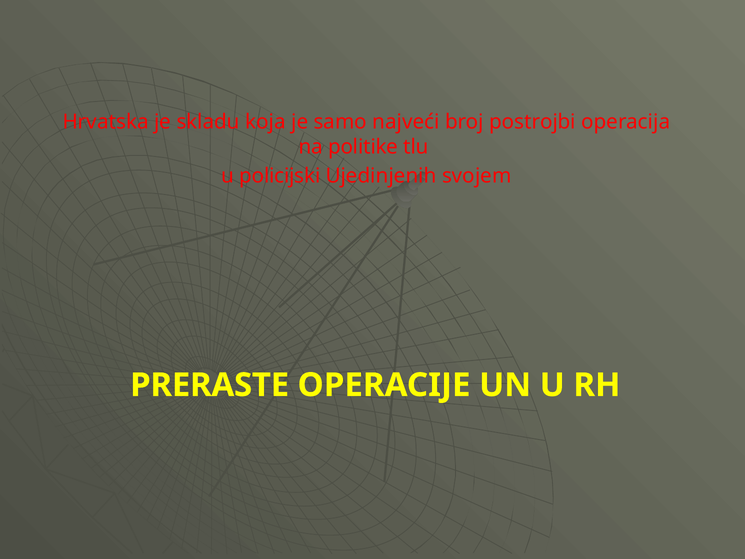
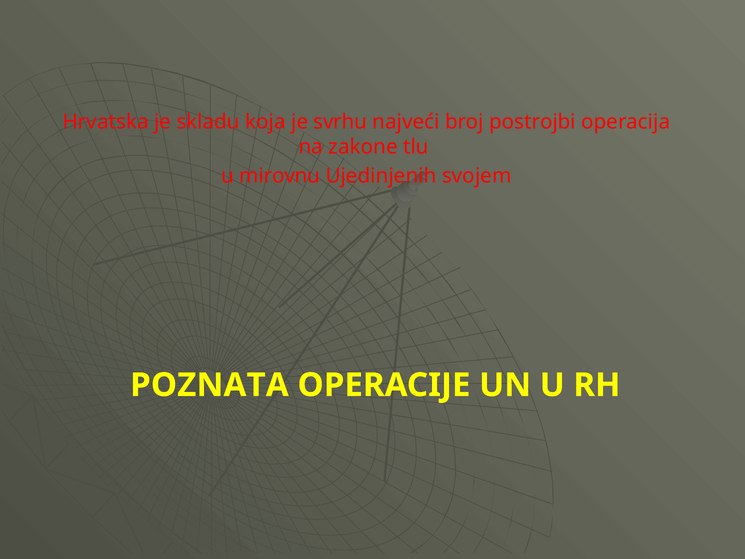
samo: samo -> svrhu (340, 122)
politike: politike -> zakone (363, 147)
policijski: policijski -> mirovnu (280, 176)
PRERASTE: PRERASTE -> POZNATA (209, 385)
